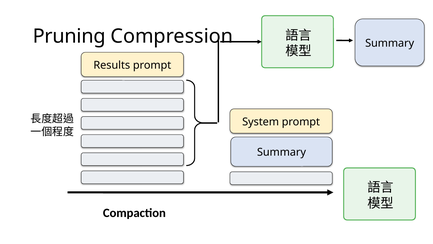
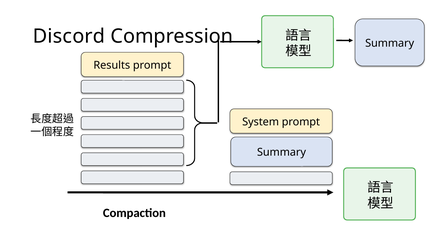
Pruning: Pruning -> Discord (69, 36)
